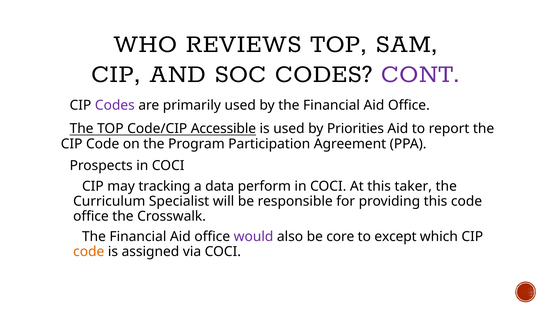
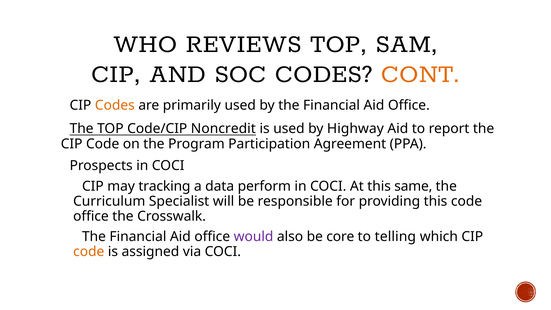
CONT colour: purple -> orange (420, 73)
Codes colour: purple -> orange (115, 105)
Accessible: Accessible -> Noncredit (223, 129)
Priorities: Priorities -> Highway (355, 129)
taker: taker -> same (413, 186)
except: except -> telling (395, 237)
